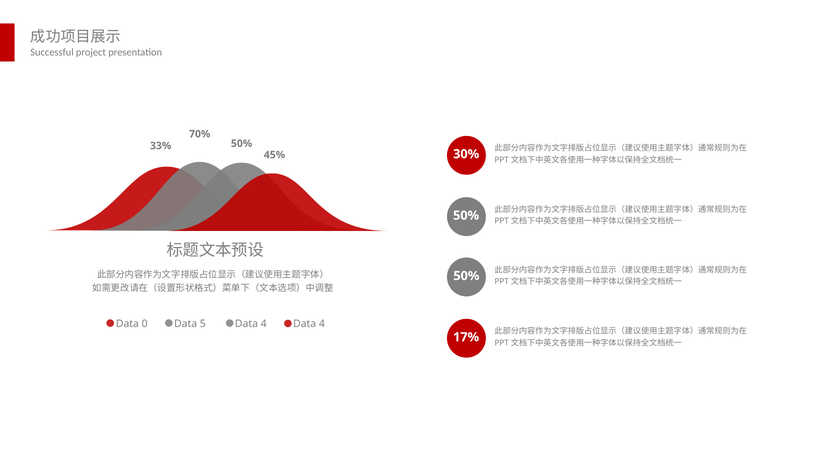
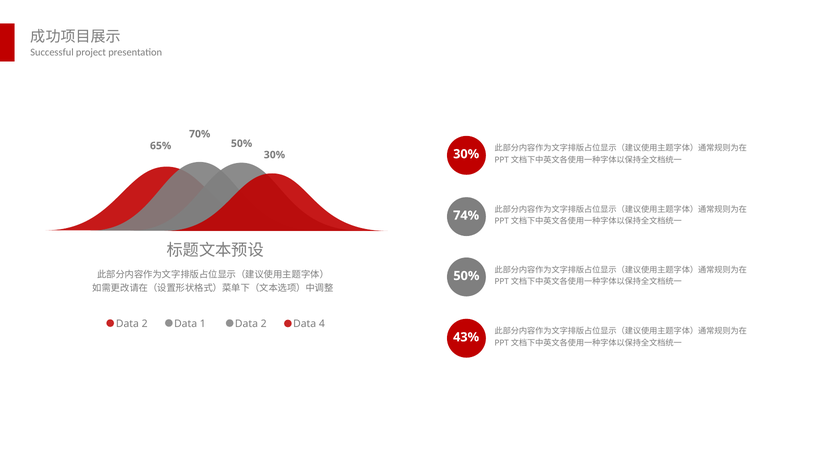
33%: 33% -> 65% (161, 146)
45%: 45% -> 30% (274, 155)
50%: 50% -> 74% (466, 216)
0: 0 -> 2 (145, 324)
5: 5 -> 1 (203, 324)
4: 4 -> 2 (264, 324)
17%: 17% -> 43% (466, 337)
